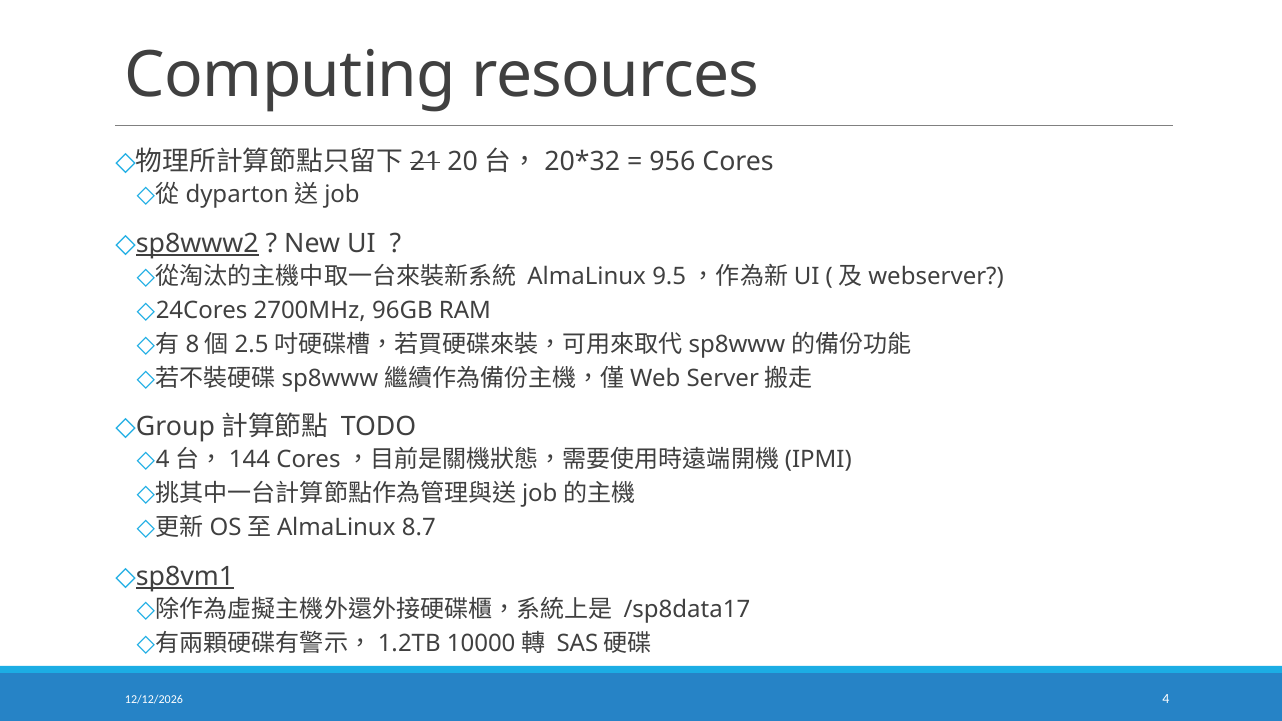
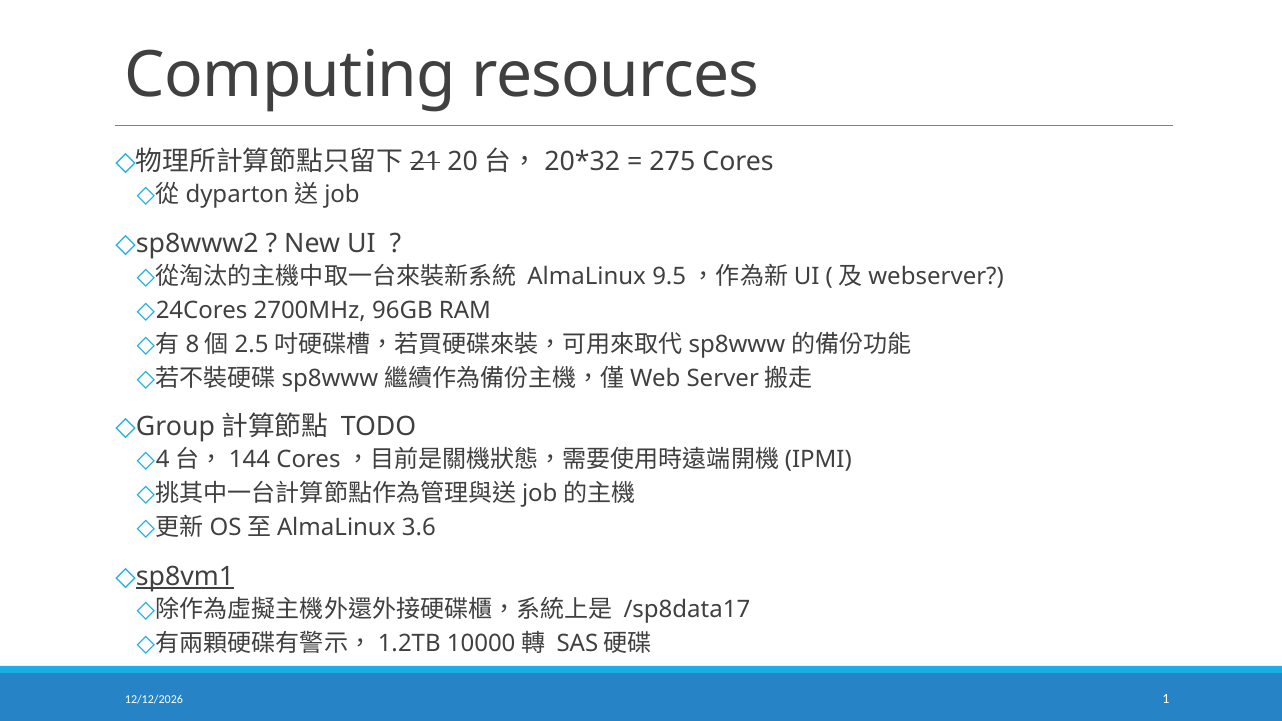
956: 956 -> 275 (672, 162)
sp8www2 underline: present -> none (197, 243)
8.7: 8.7 -> 3.6 (419, 528)
4: 4 -> 1 (1166, 699)
